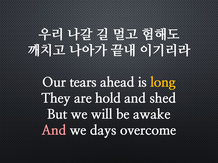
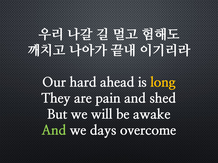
tears: tears -> hard (83, 83)
hold: hold -> pain (108, 99)
And colour: pink -> light green (54, 131)
